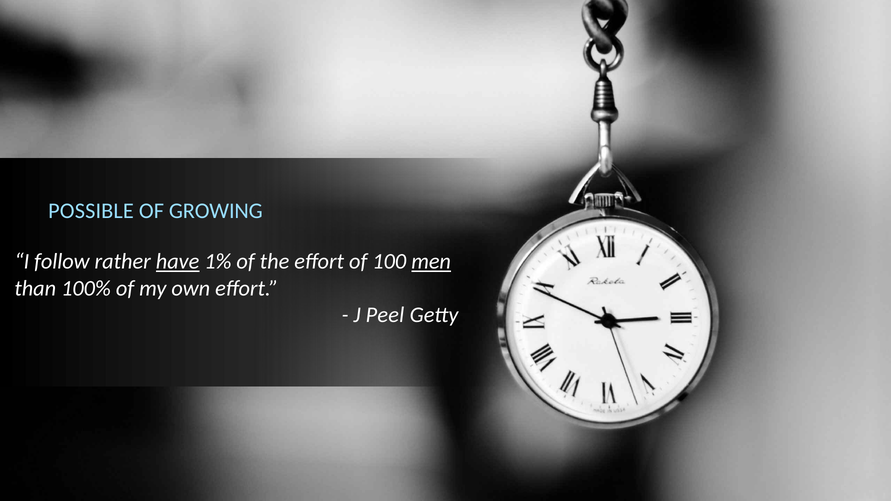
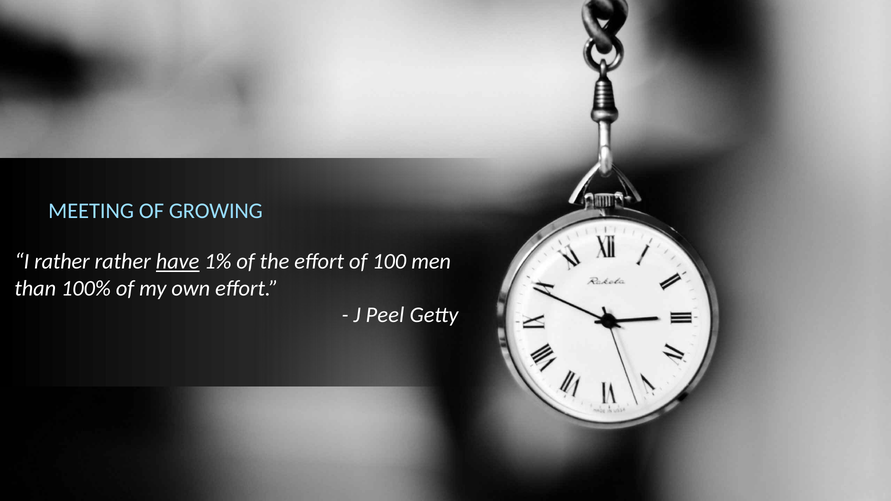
POSSIBLE: POSSIBLE -> MEETING (91, 211)
I follow: follow -> rather (62, 262)
men underline: present -> none (431, 262)
